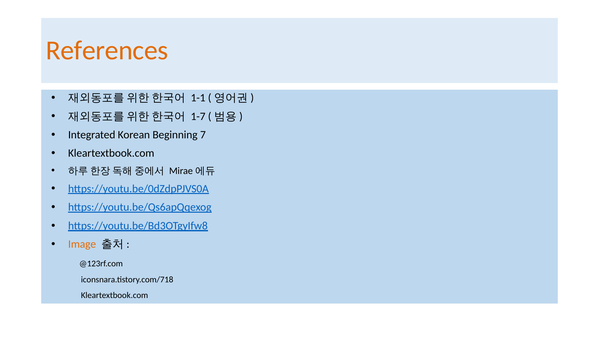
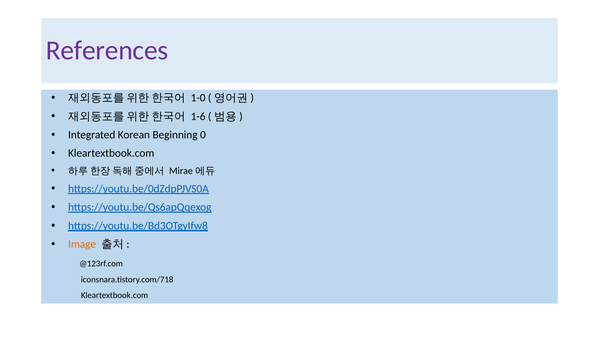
References colour: orange -> purple (107, 50)
1-1: 1-1 -> 1-0 (198, 98)
1-7: 1-7 -> 1-6 (198, 116)
7: 7 -> 0 (203, 135)
